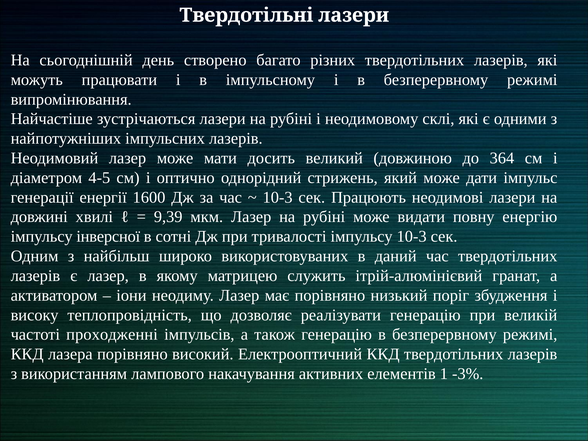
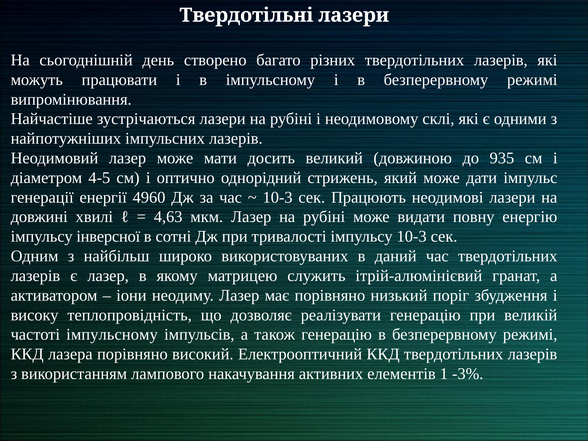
364: 364 -> 935 (502, 158)
1600: 1600 -> 4960 (149, 197)
9,39: 9,39 -> 4,63 (168, 217)
частоті проходженні: проходженні -> імпульсному (112, 335)
